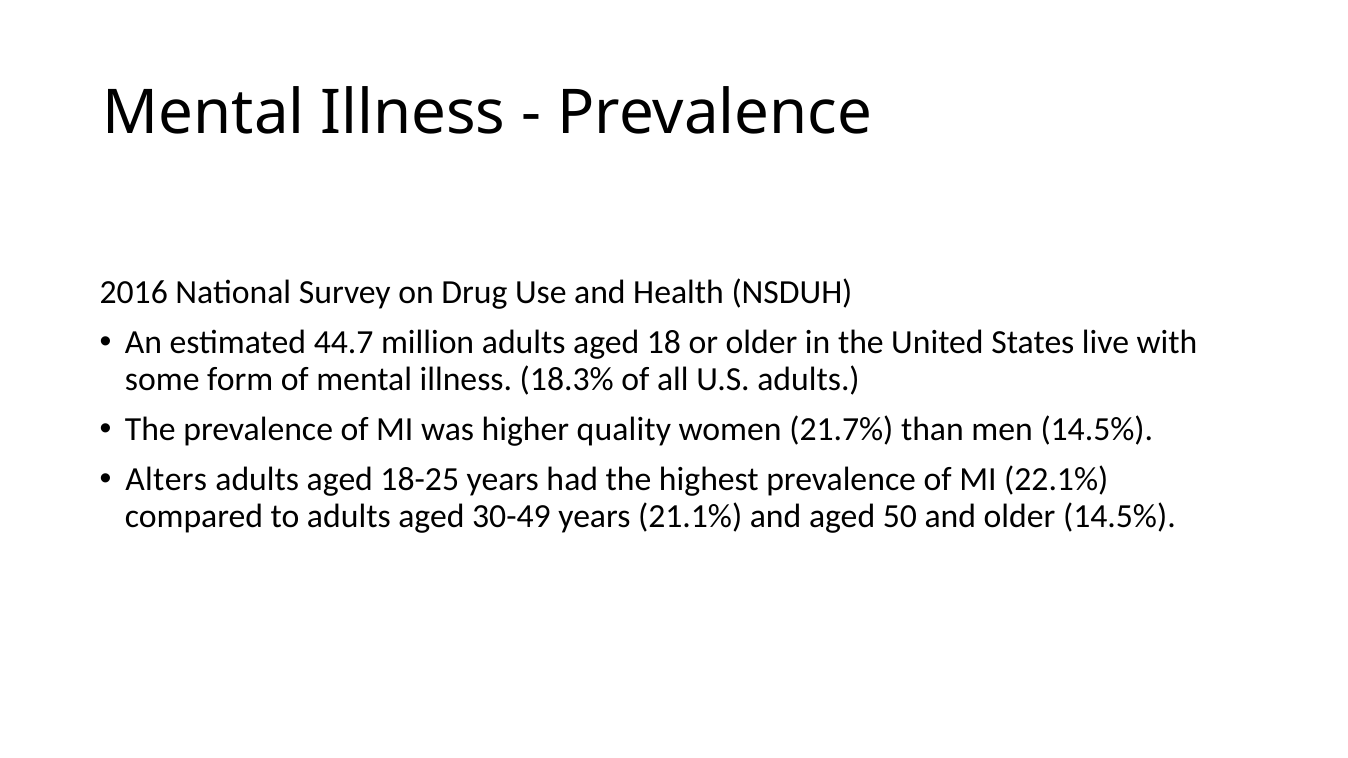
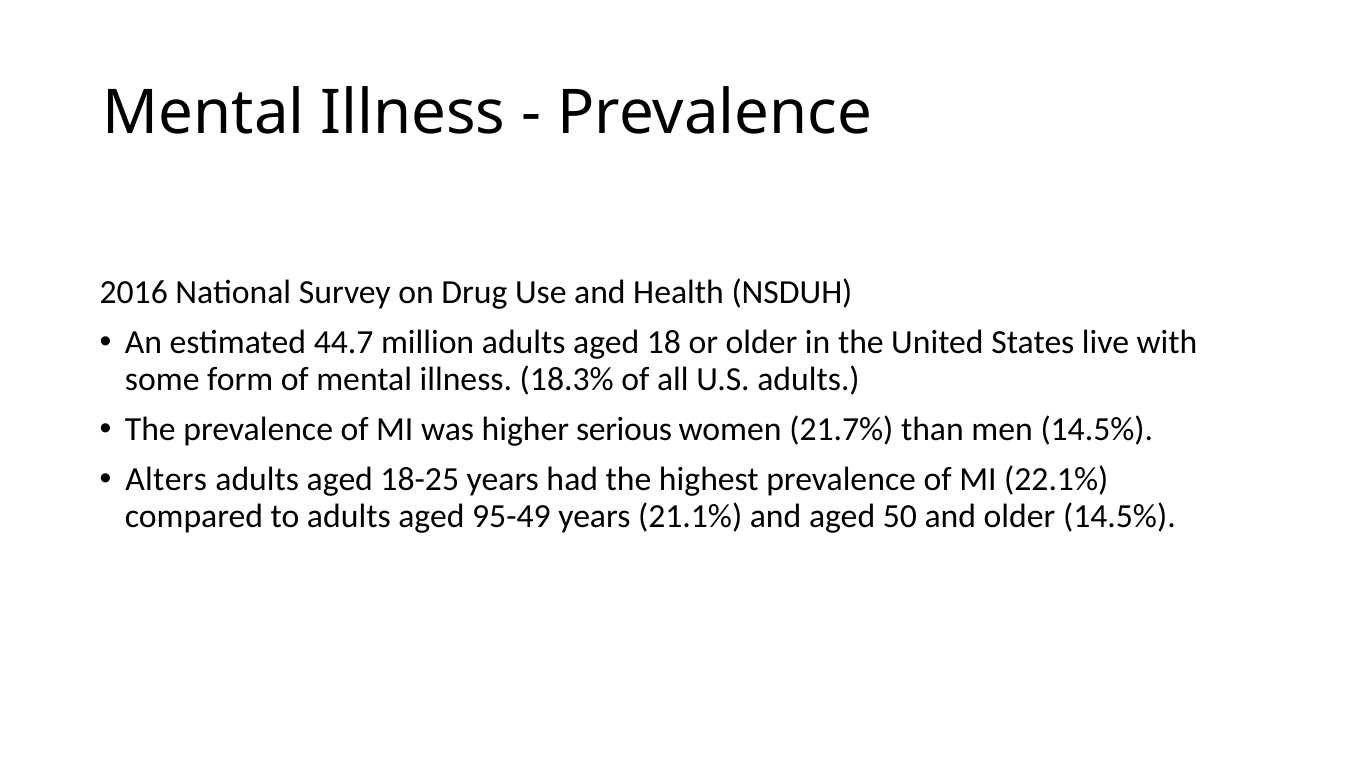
quality: quality -> serious (624, 429)
30-49: 30-49 -> 95-49 (511, 516)
